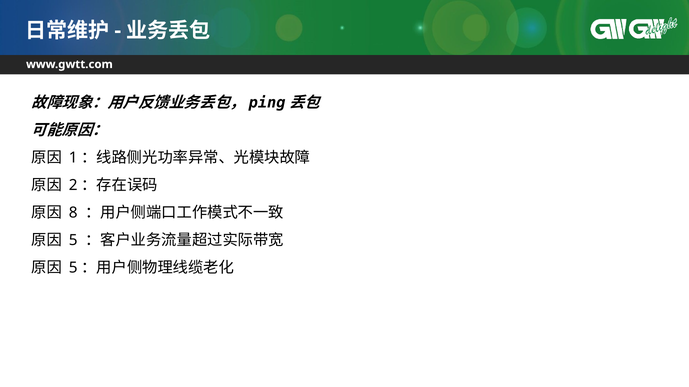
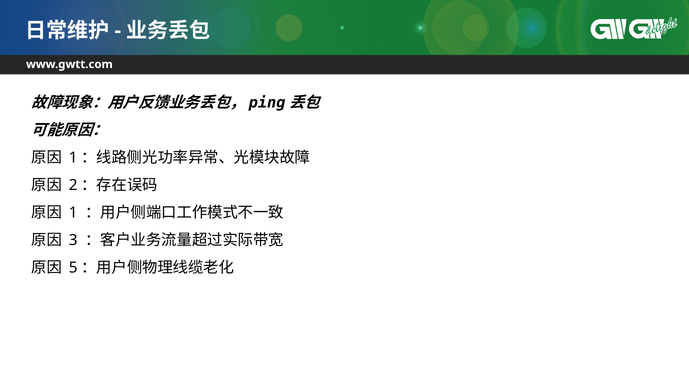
8: 8 -> 1 (73, 213)
5: 5 -> 3 (73, 240)
